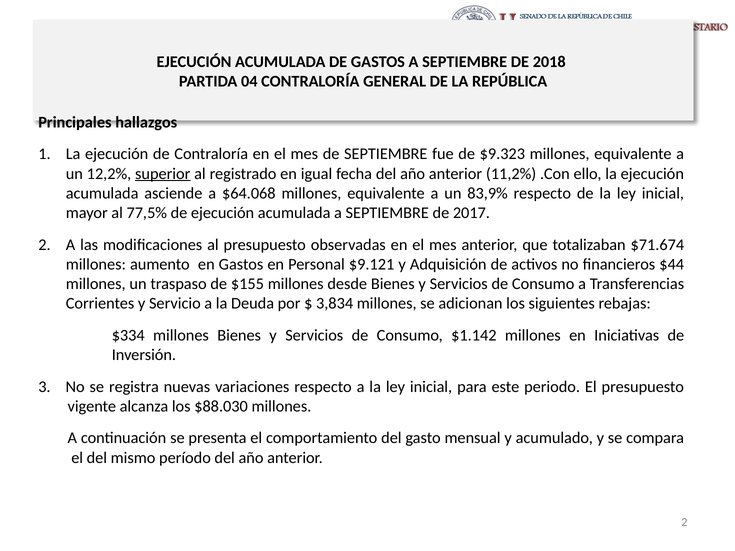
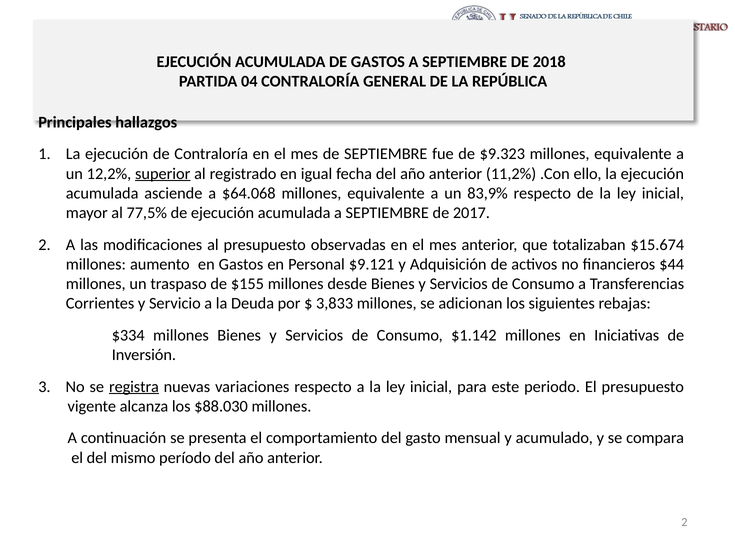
$71.674: $71.674 -> $15.674 (657, 245)
3,834: 3,834 -> 3,833 (335, 304)
registra underline: none -> present (134, 387)
